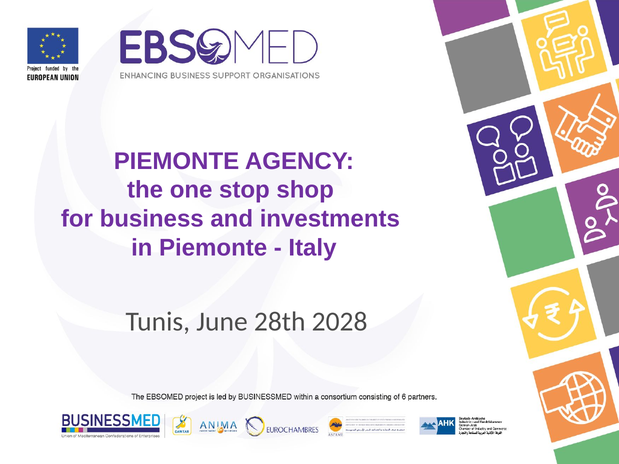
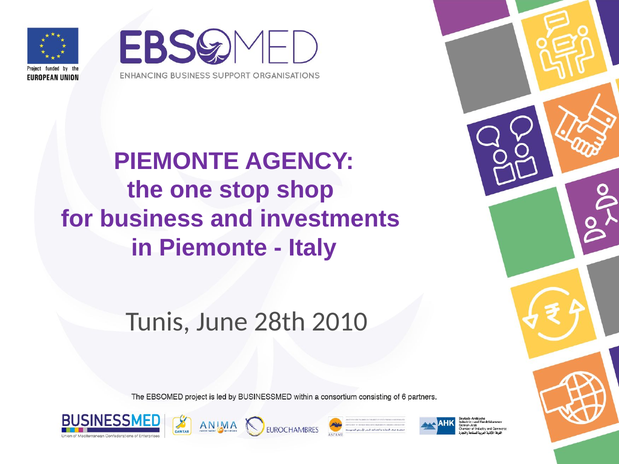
2028: 2028 -> 2010 (340, 322)
